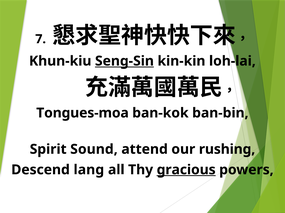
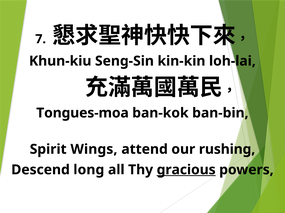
Seng-Sin underline: present -> none (124, 61)
Sound: Sound -> Wings (94, 150)
lang: lang -> long (89, 170)
